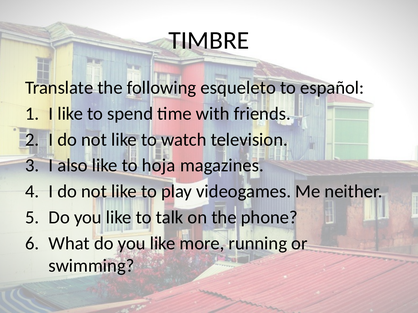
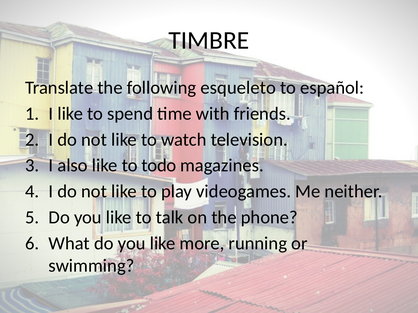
hoja: hoja -> todo (159, 166)
